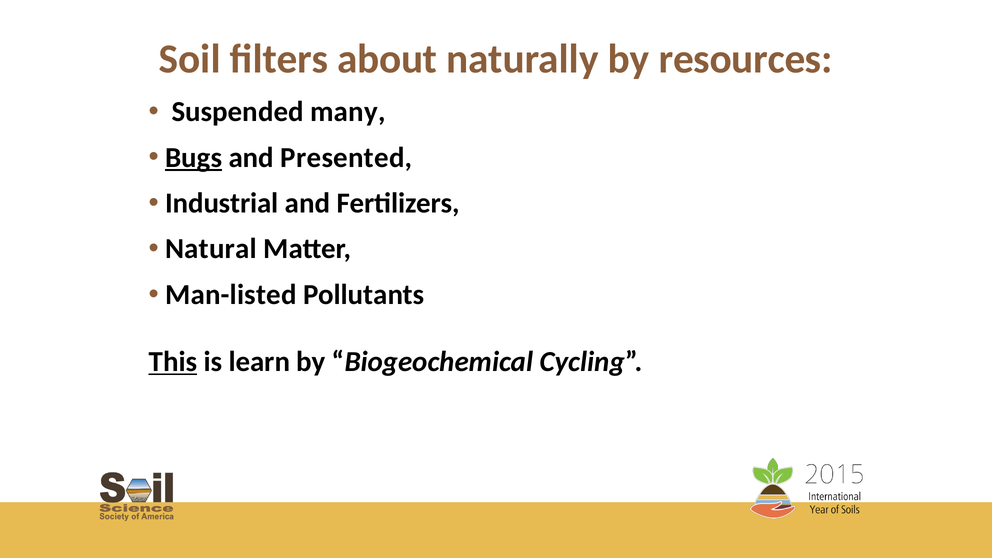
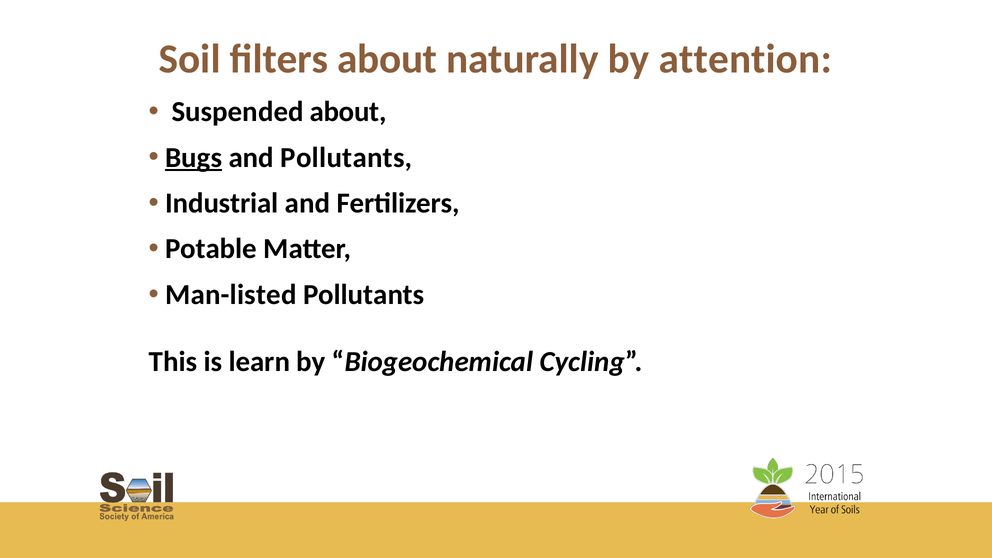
resources: resources -> attention (745, 59)
Suspended many: many -> about (348, 112)
and Presented: Presented -> Pollutants (346, 157)
Natural: Natural -> Potable (211, 249)
This underline: present -> none (173, 362)
